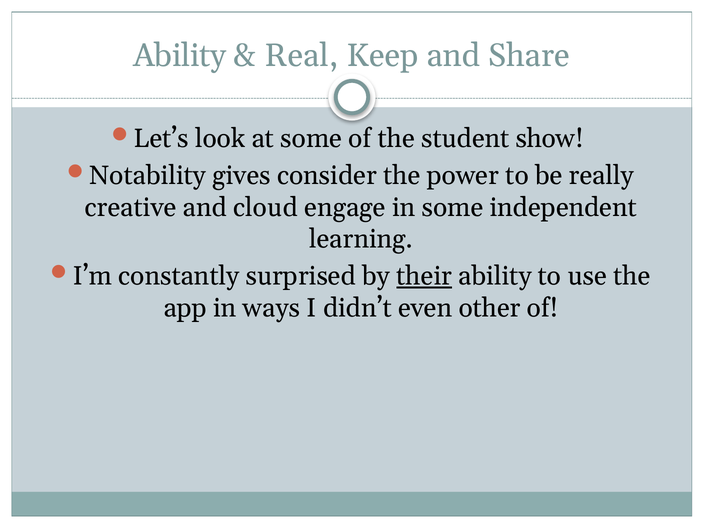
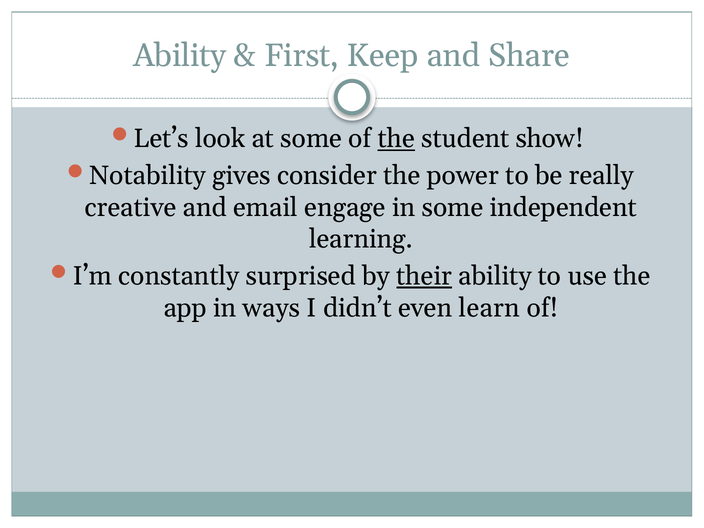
Real: Real -> First (302, 55)
the underline: none -> present (396, 139)
cloud: cloud -> email (266, 207)
other: other -> learn (489, 308)
